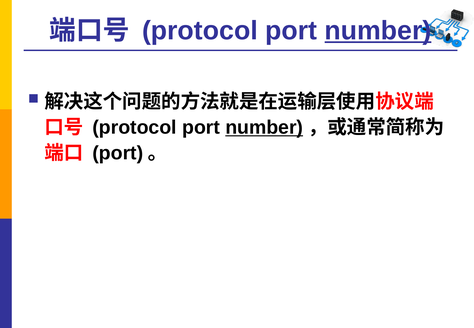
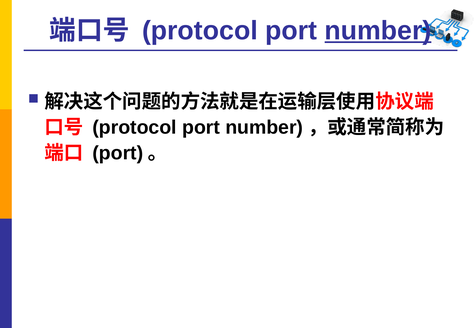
number underline: present -> none (264, 127)
